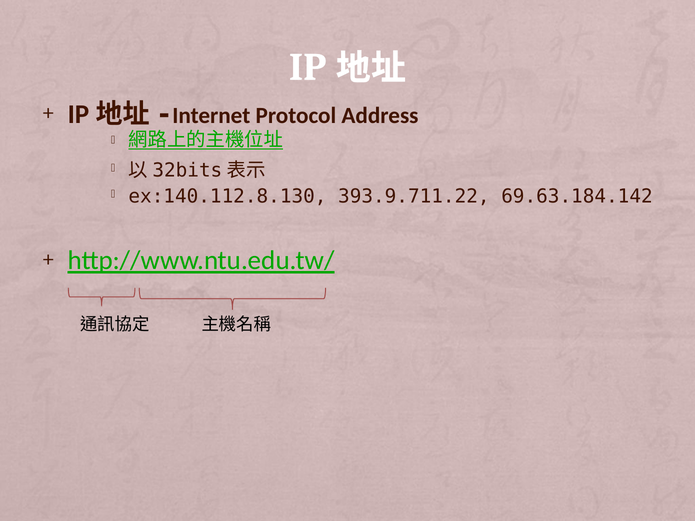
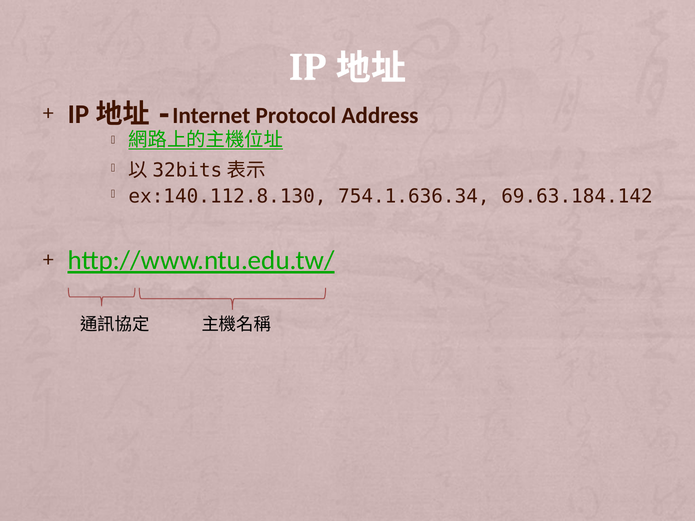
393.9.711.22: 393.9.711.22 -> 754.1.636.34 (414, 197)
